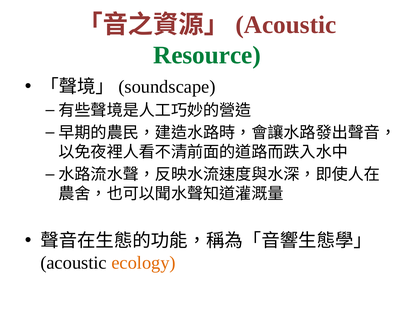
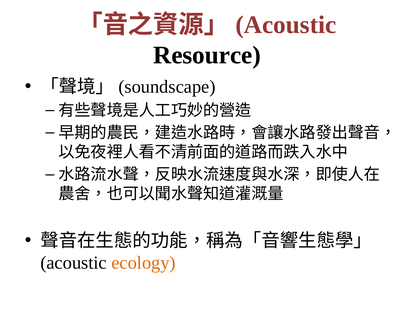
Resource colour: green -> black (207, 55)
